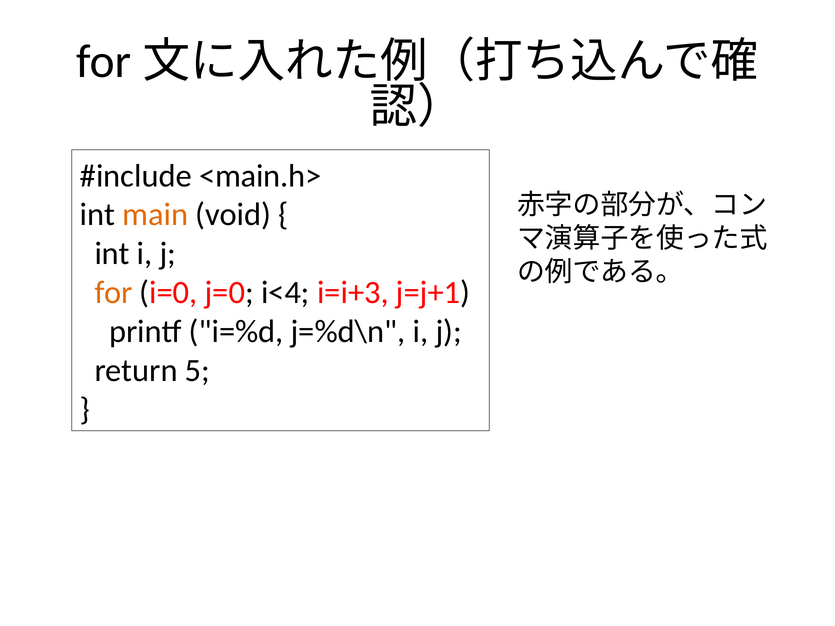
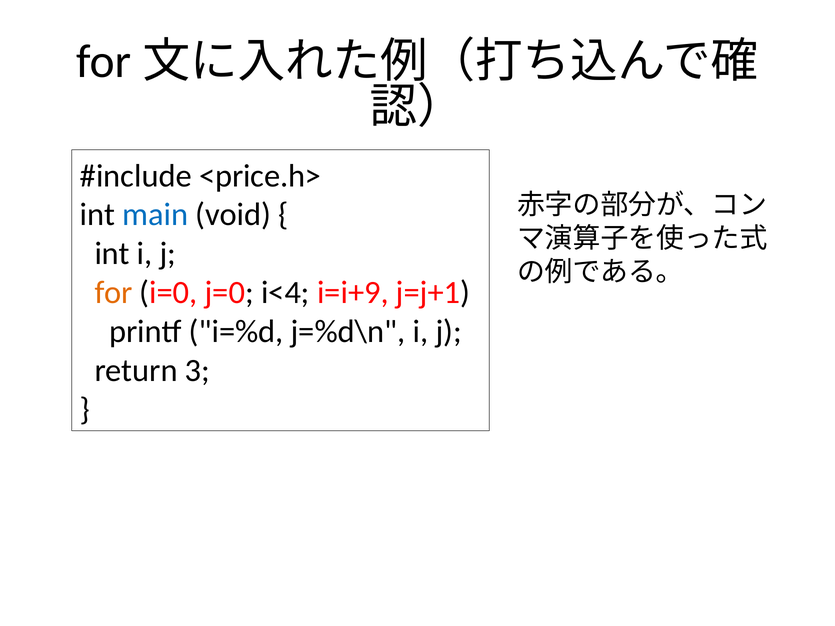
<main.h>: <main.h> -> <price.h> (260, 176)
main colour: orange -> blue (155, 215)
i=i+3: i=i+3 -> i=i+9 (353, 293)
5: 5 -> 3 (197, 371)
